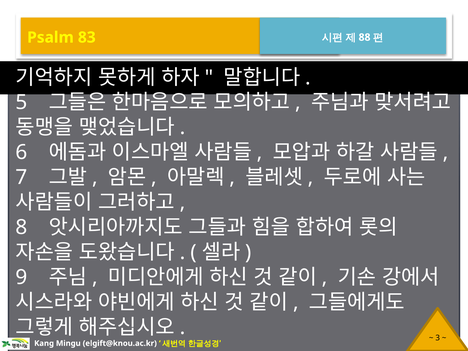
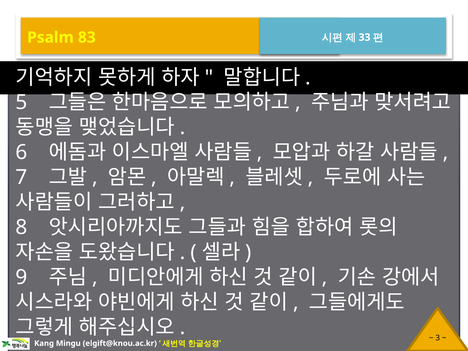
88: 88 -> 33 (365, 37)
